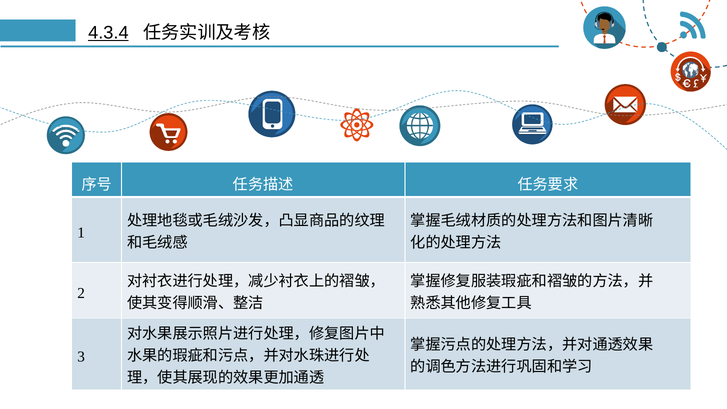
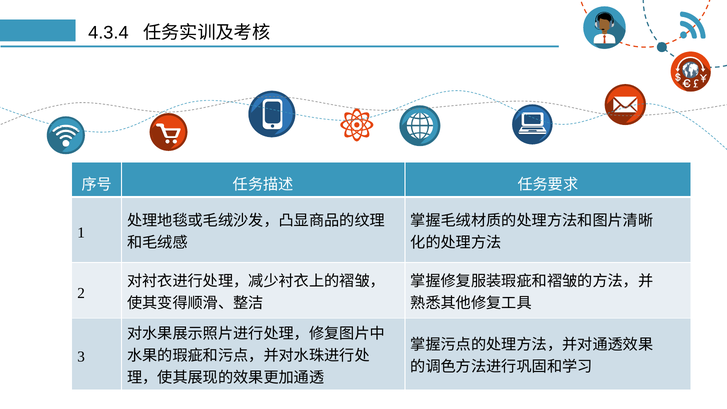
4.3.4 underline: present -> none (108, 33)
